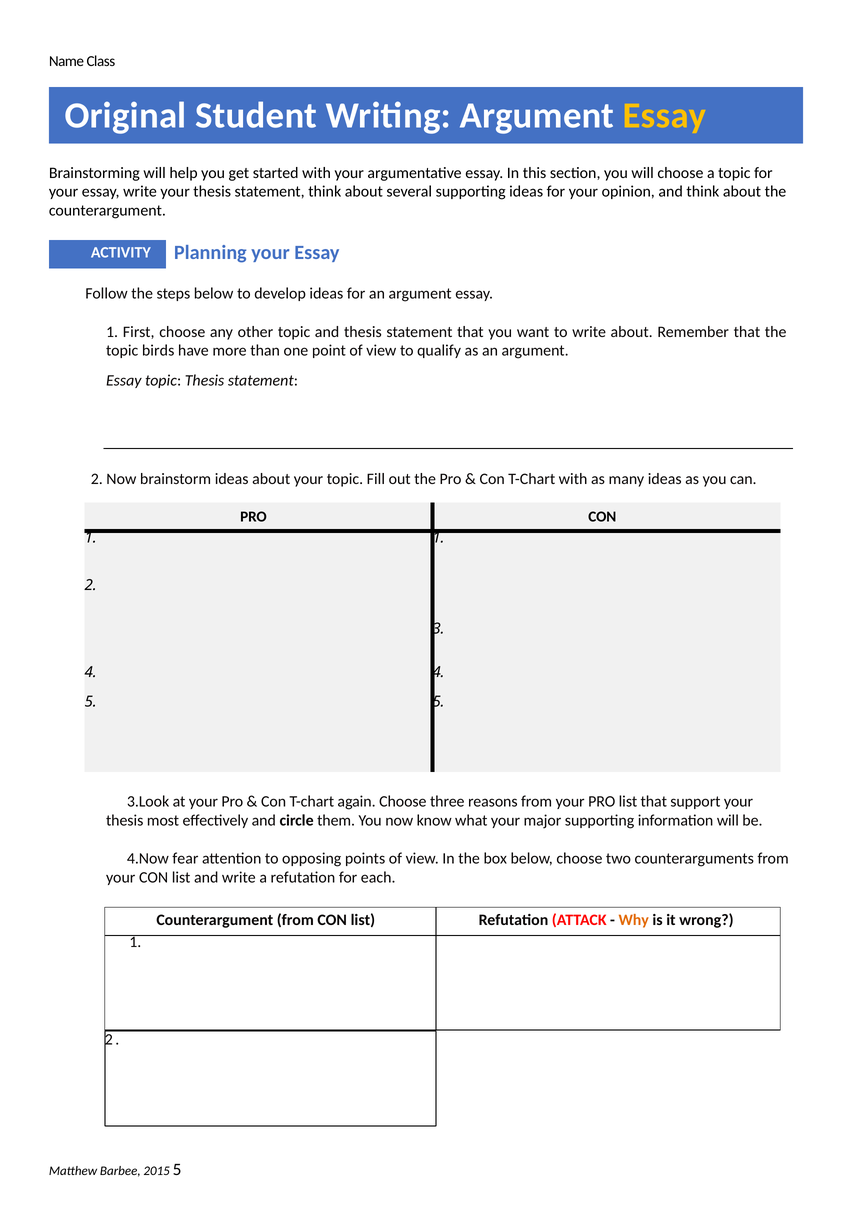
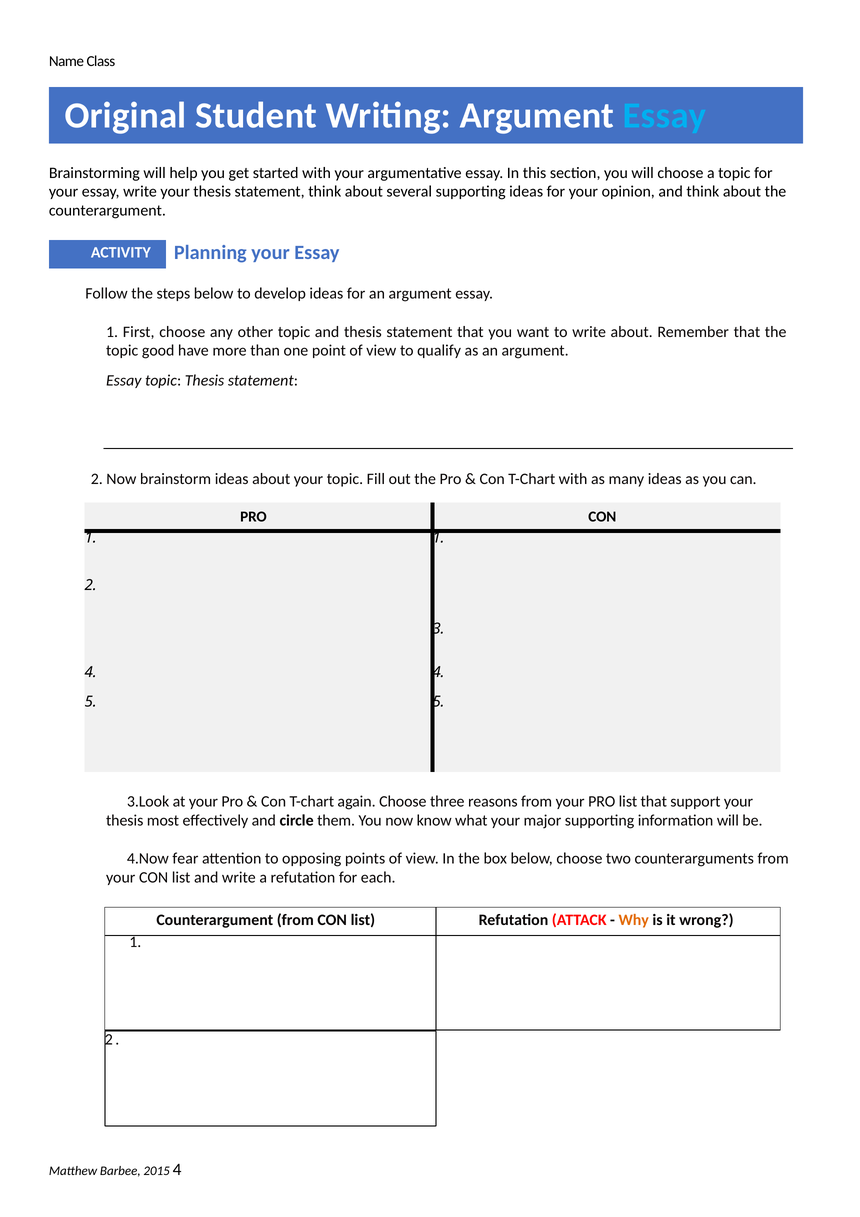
Essay colour: yellow -> light blue (665, 116)
birds: birds -> good (158, 350)
2015 5: 5 -> 4 (177, 1169)
